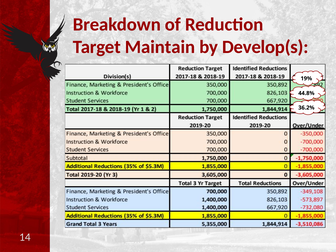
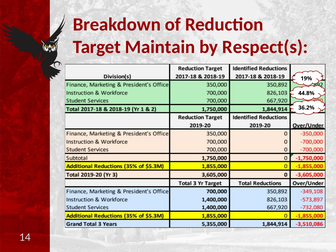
Develop(s: Develop(s -> Respect(s (265, 47)
